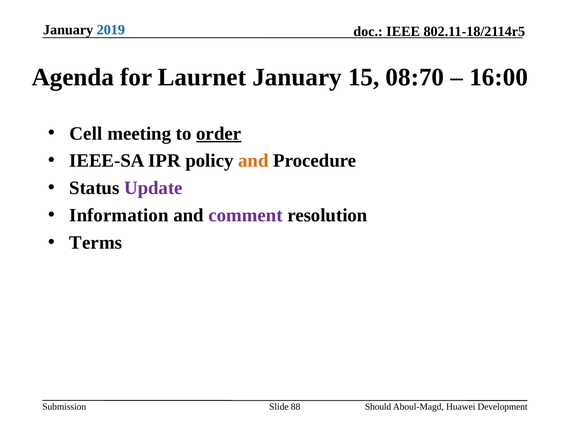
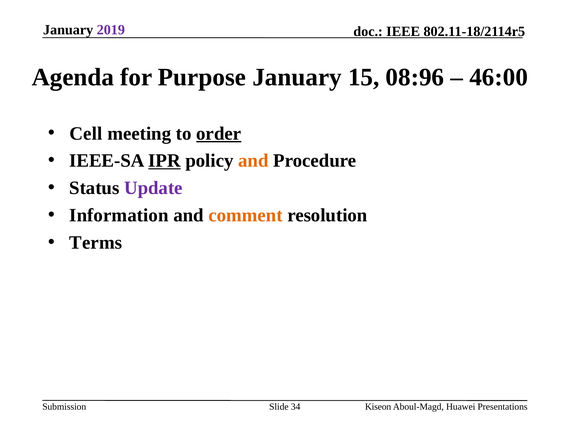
2019 colour: blue -> purple (111, 30)
Laurnet: Laurnet -> Purpose (202, 77)
08:70: 08:70 -> 08:96 (415, 77)
16:00: 16:00 -> 46:00 (499, 77)
IPR underline: none -> present (164, 161)
comment colour: purple -> orange (246, 215)
88: 88 -> 34 (296, 406)
Should: Should -> Kiseon (378, 406)
Development: Development -> Presentations (503, 406)
